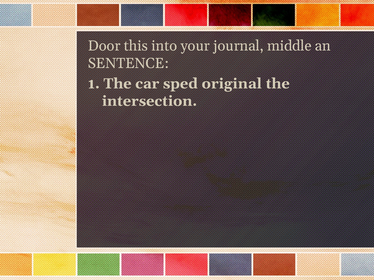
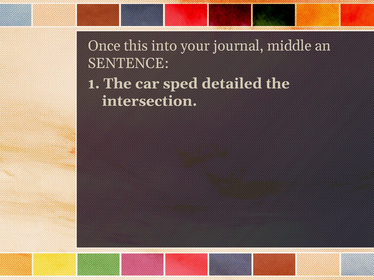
Door: Door -> Once (104, 46)
original: original -> detailed (232, 84)
